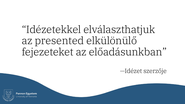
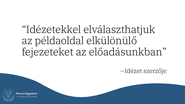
presented: presented -> példaoldal (59, 41)
